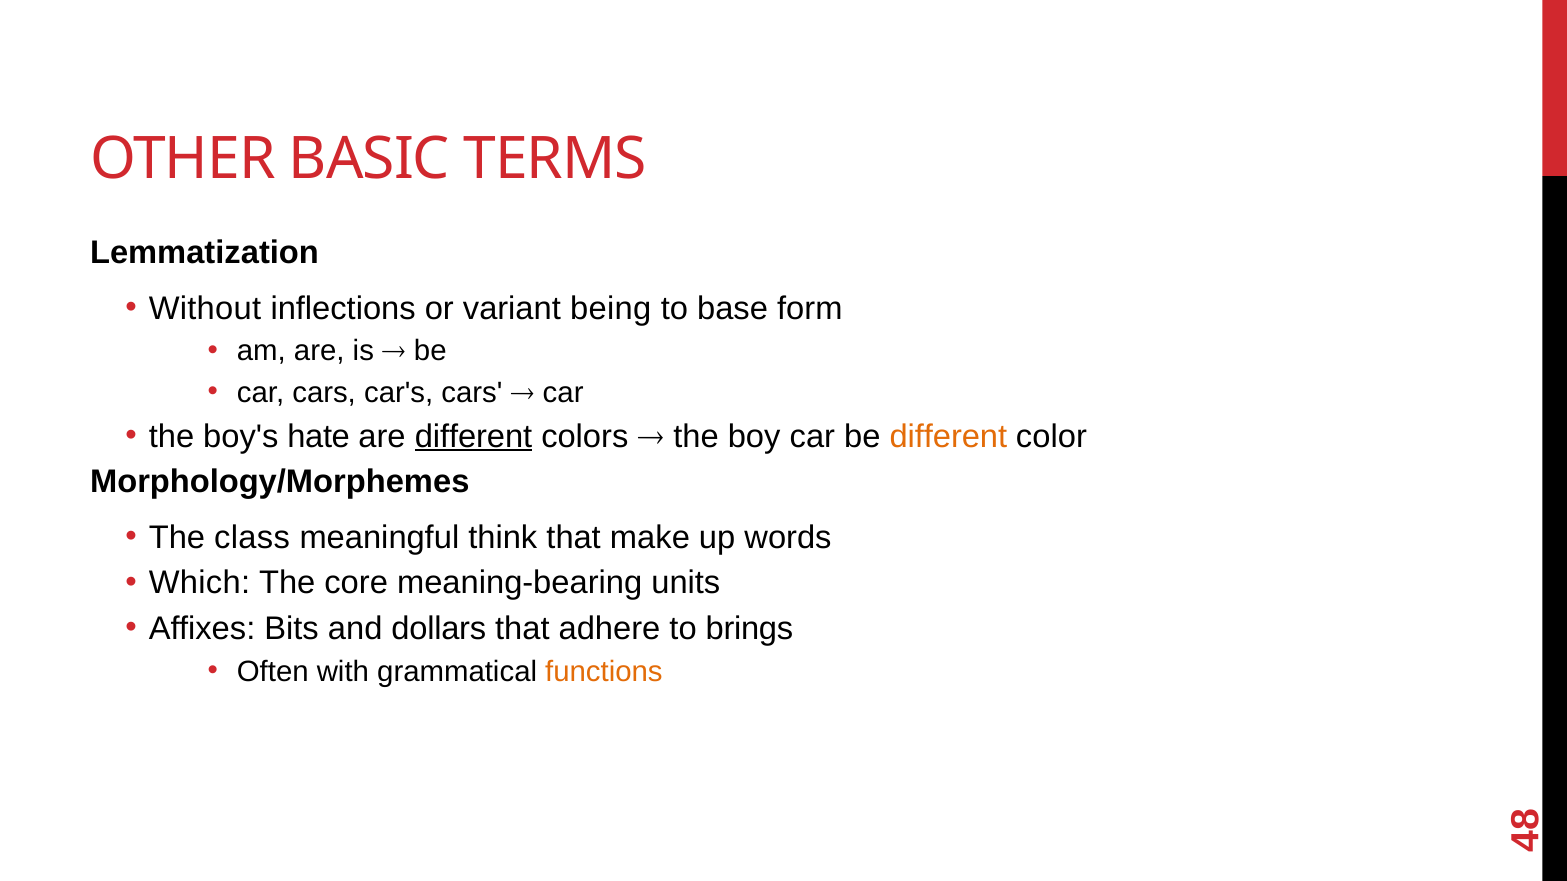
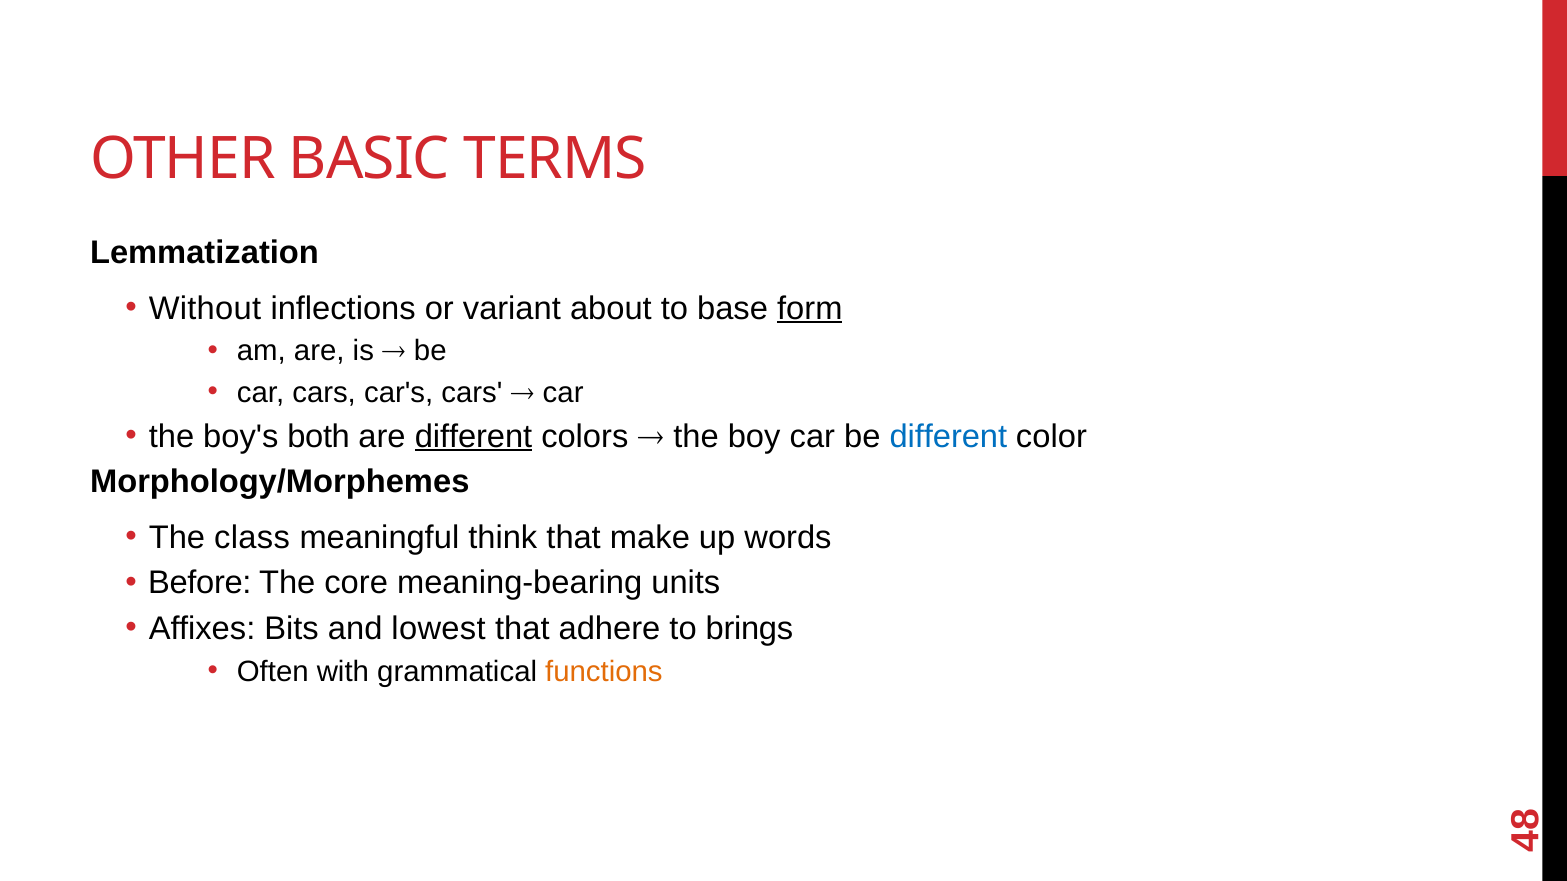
being: being -> about (611, 309)
form underline: none -> present (810, 309)
hate: hate -> both (319, 437)
different colour: orange -> blue (948, 437)
Which: Which -> Before (200, 583)
dollars: dollars -> lowest (439, 629)
